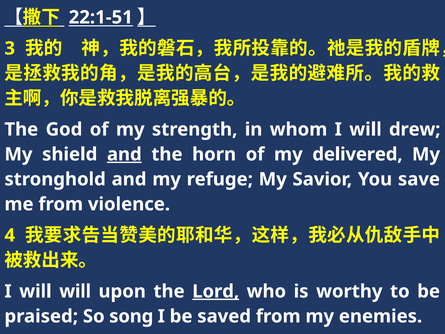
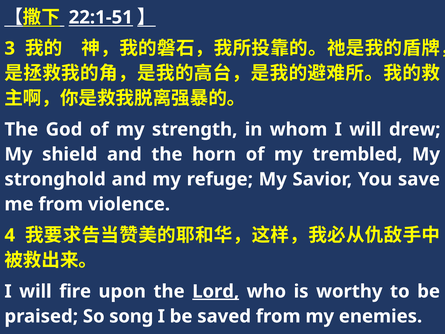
and underline: present -> none (124, 154)
delivered: delivered -> trembled (357, 154)
will will: will -> fire (75, 291)
